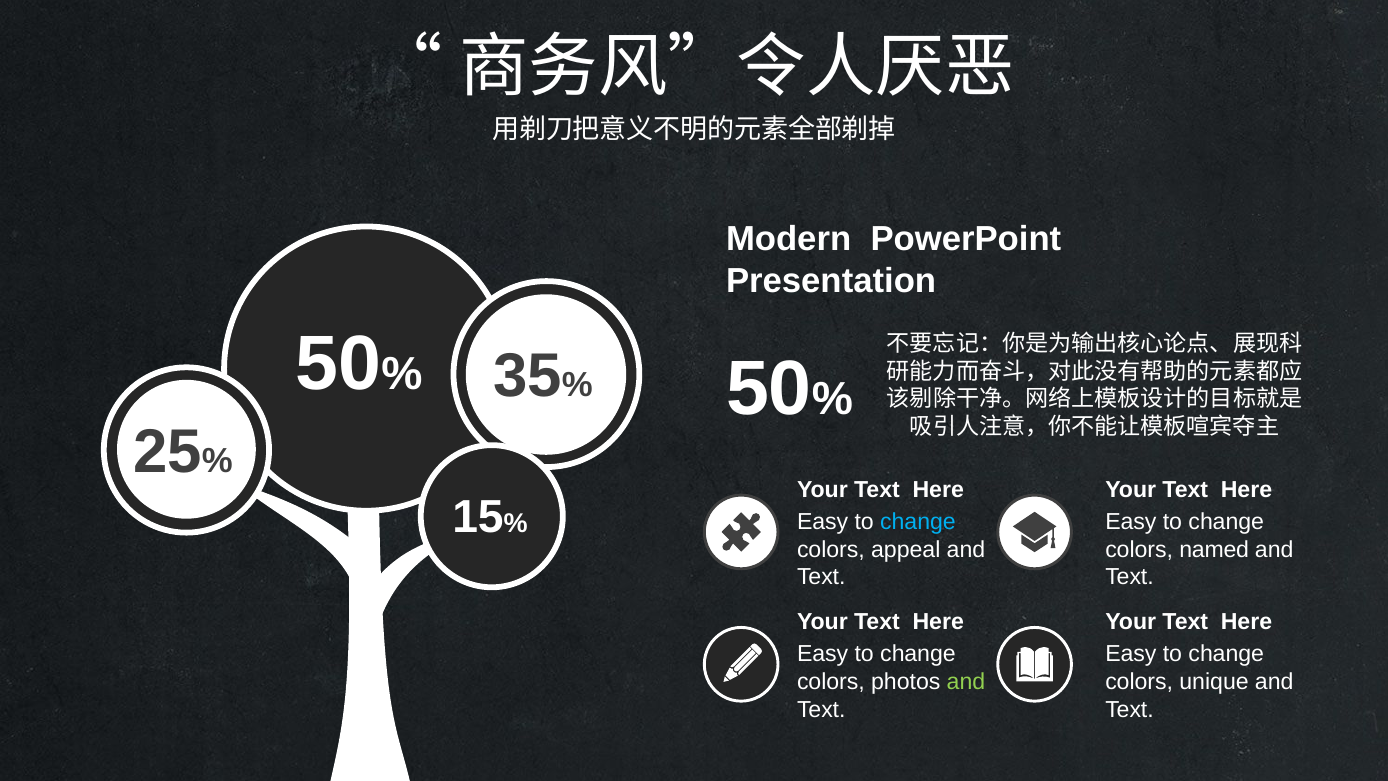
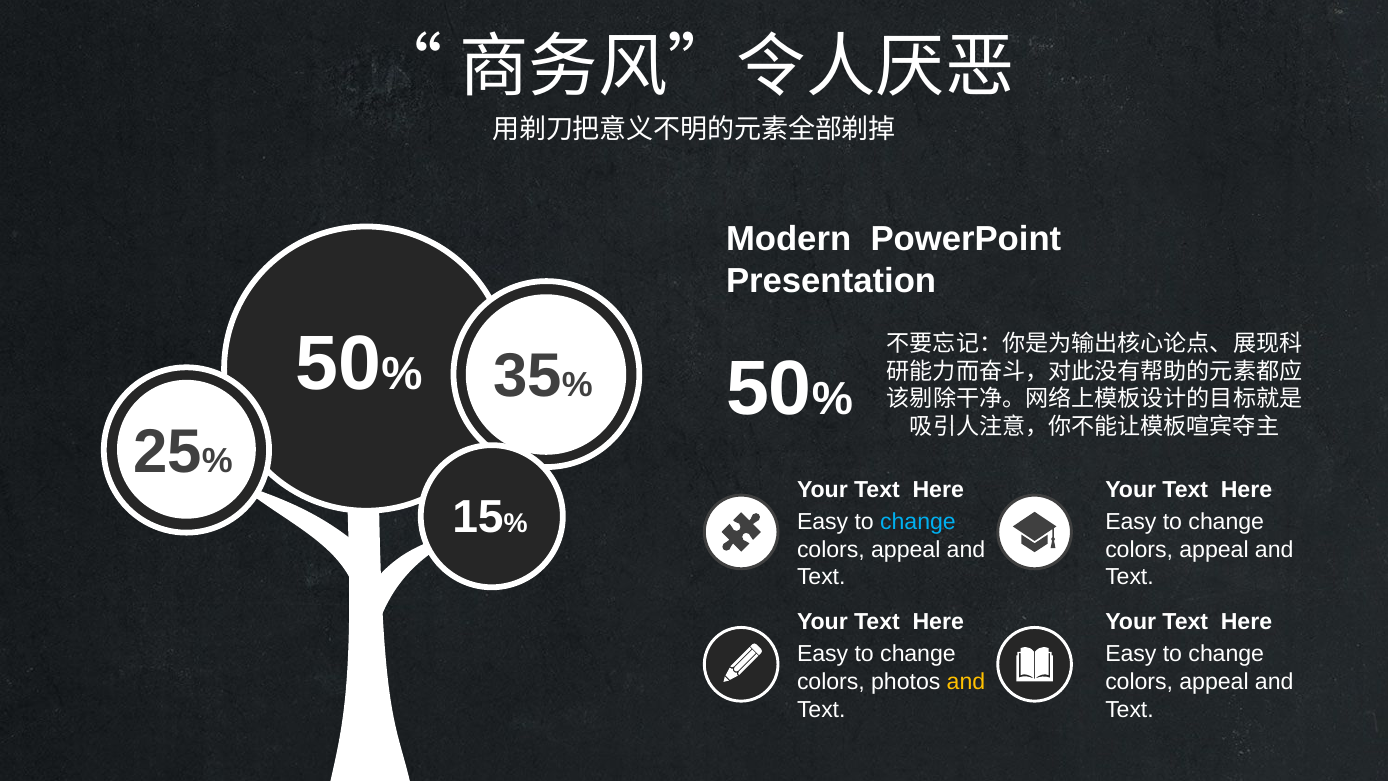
named: named -> appeal (1214, 549)
and colour: light green -> yellow (966, 682)
unique: unique -> appeal (1214, 682)
